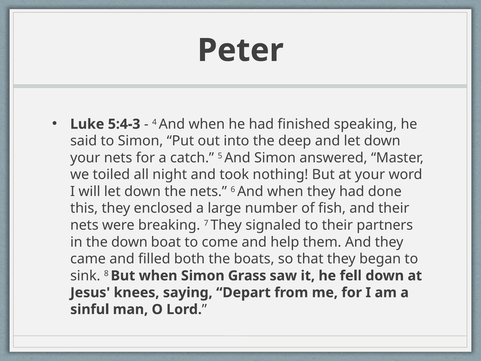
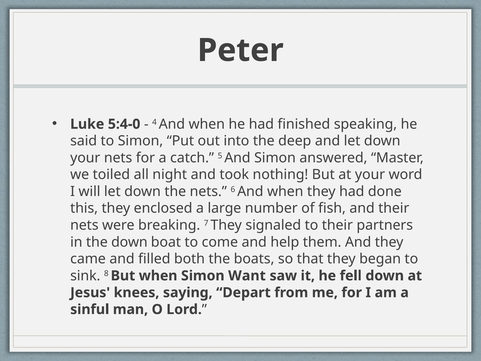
5:4-3: 5:4-3 -> 5:4-0 (124, 124)
Grass: Grass -> Want (247, 276)
